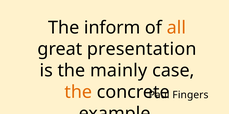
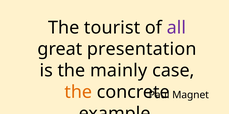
inform: inform -> tourist (112, 28)
all colour: orange -> purple (176, 28)
Fingers: Fingers -> Magnet (191, 95)
